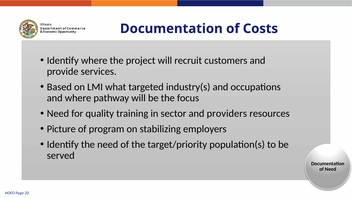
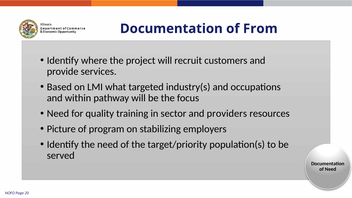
Costs: Costs -> From (260, 29)
and where: where -> within (78, 98)
